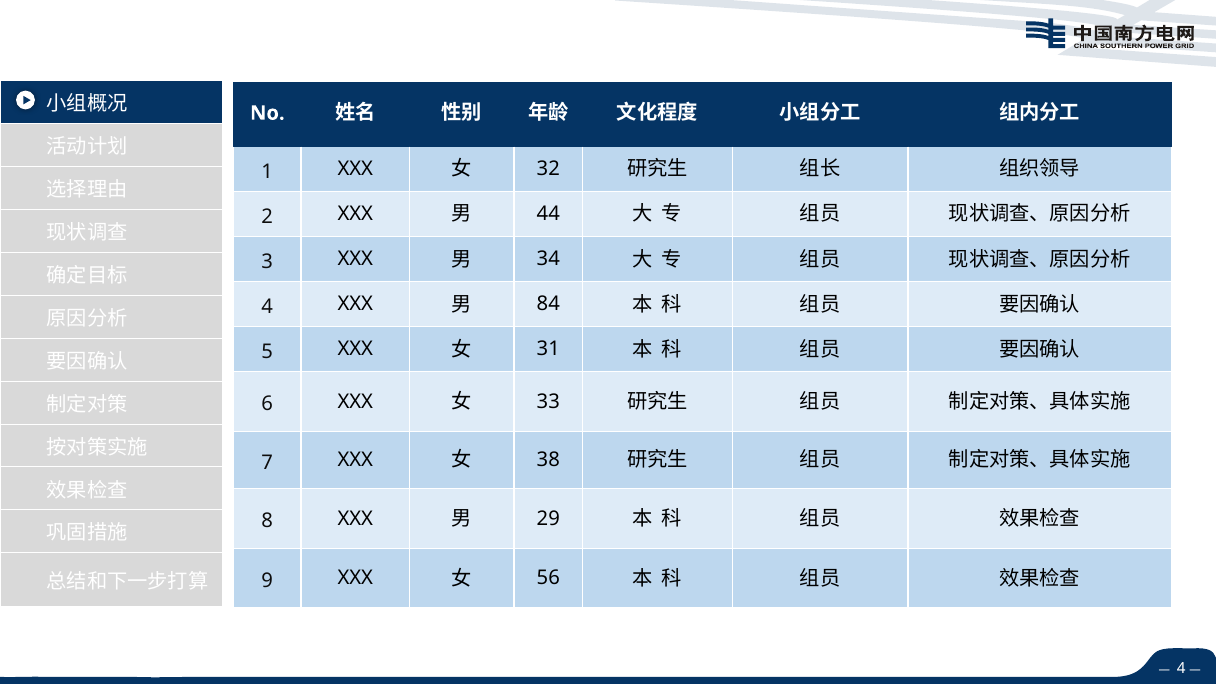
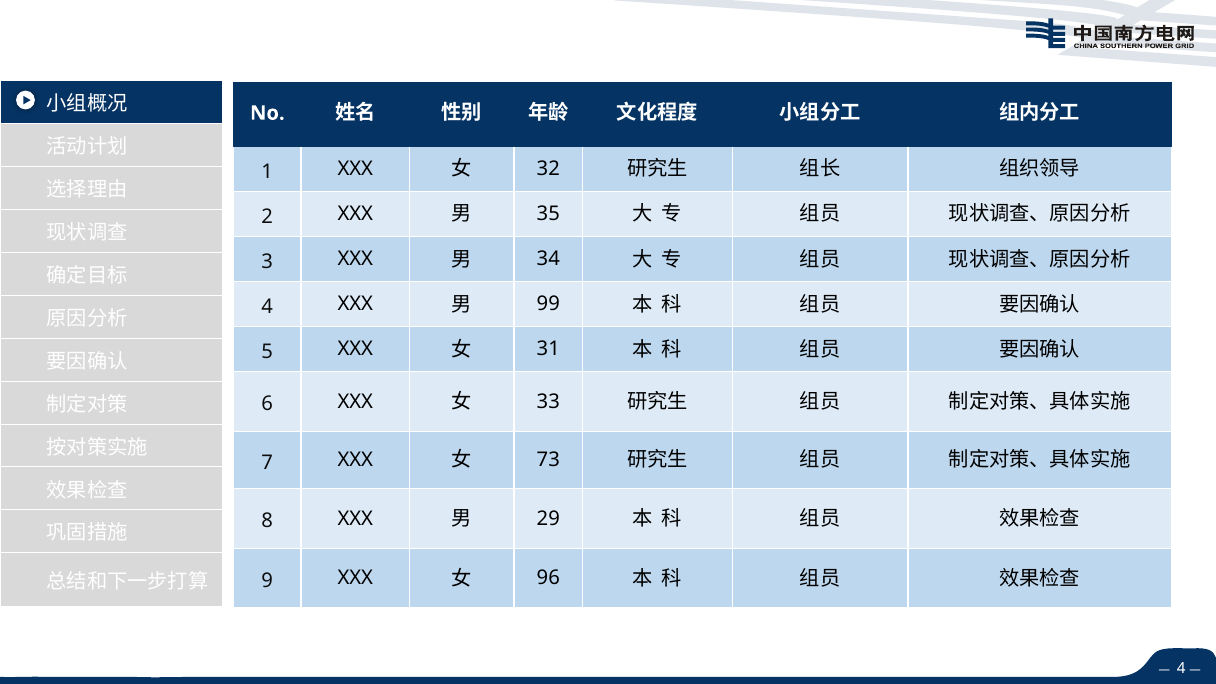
44: 44 -> 35 (548, 214)
84: 84 -> 99 (548, 304)
38: 38 -> 73 (548, 460)
56: 56 -> 96 (548, 578)
